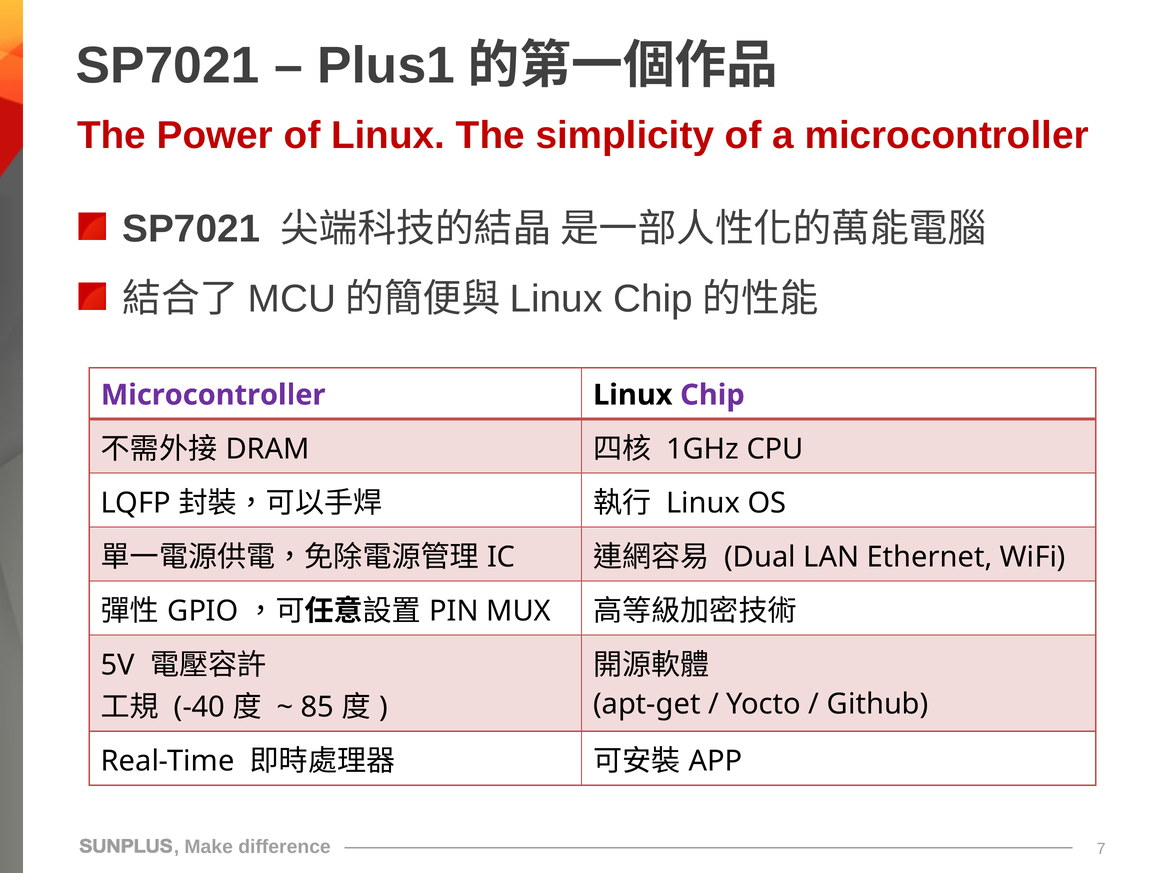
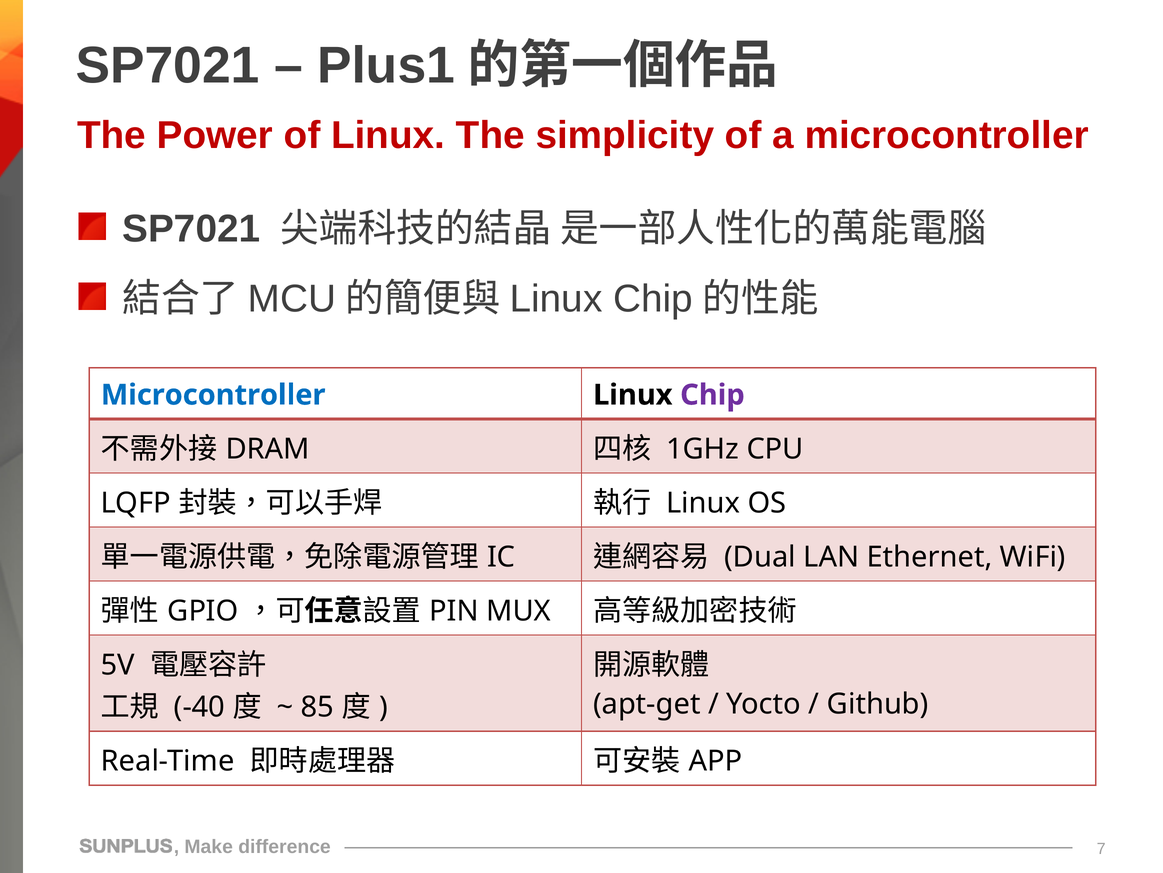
Microcontroller colour: purple -> blue (213, 395)
